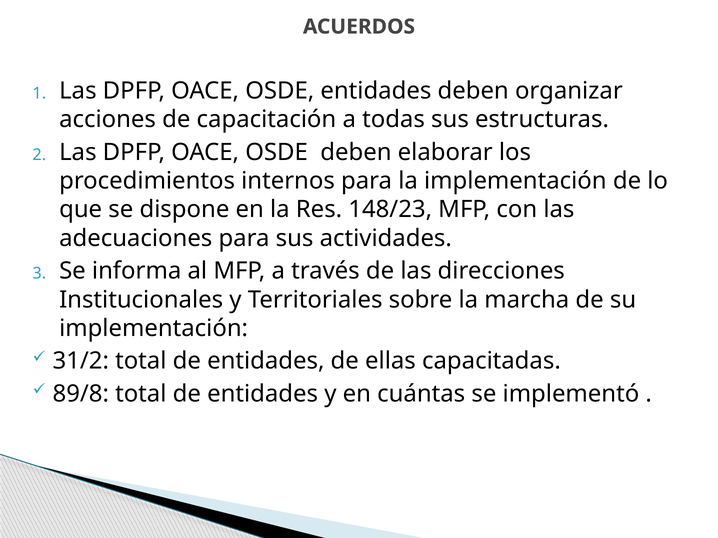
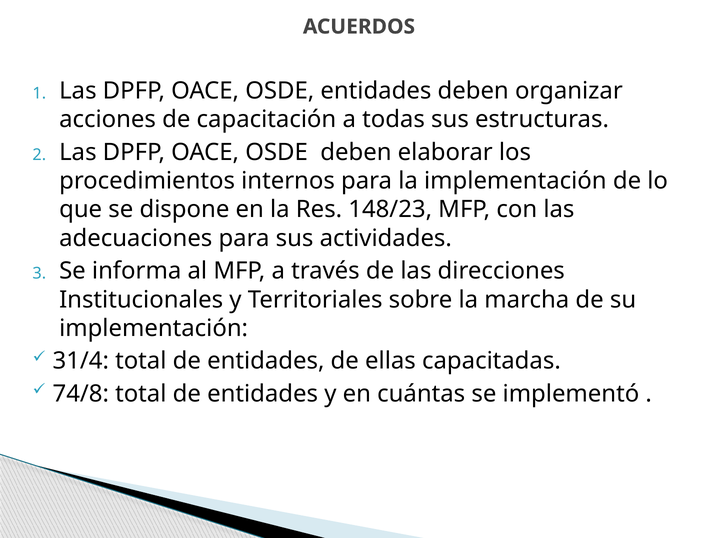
31/2: 31/2 -> 31/4 (81, 361)
89/8: 89/8 -> 74/8 (81, 394)
